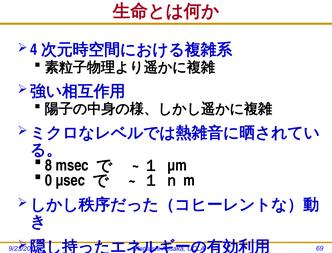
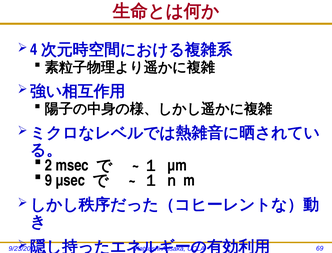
8: 8 -> 2 (48, 165)
0: 0 -> 9 (48, 180)
